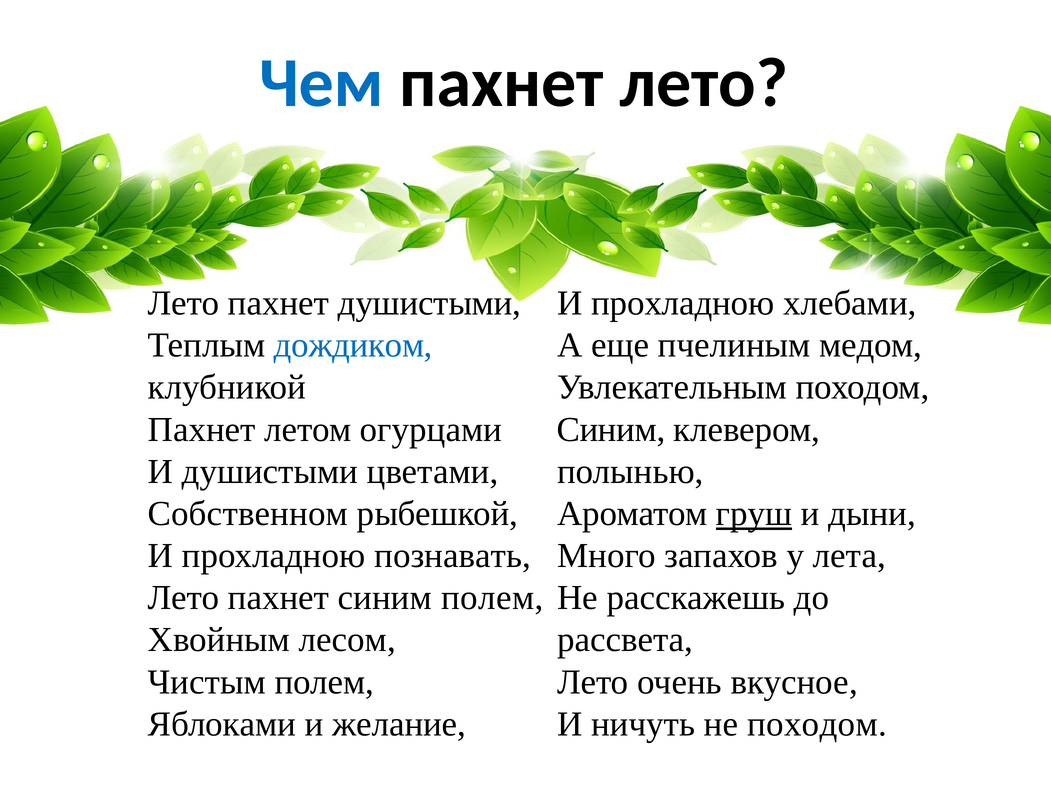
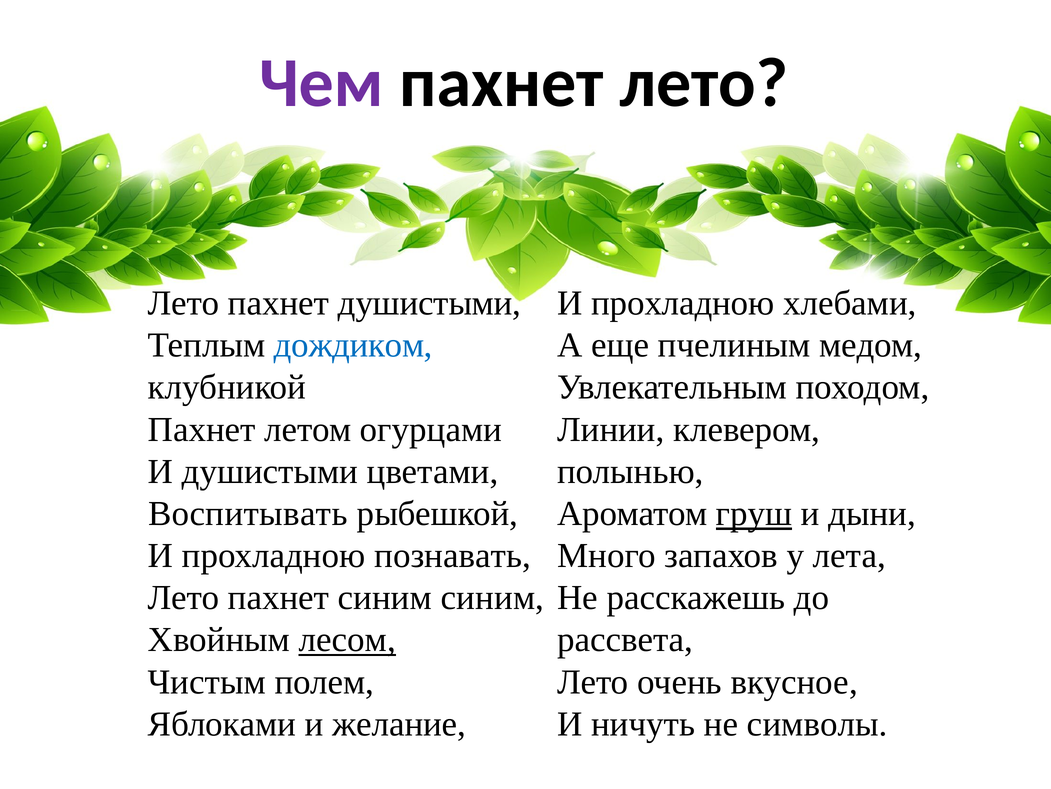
Чем colour: blue -> purple (321, 83)
Синим: Синим -> Линии (611, 429)
Собственном: Собственном -> Воспитывать (248, 513)
синим полем: полем -> синим (492, 597)
лесом underline: none -> present (347, 639)
не походом: походом -> символы (817, 723)
